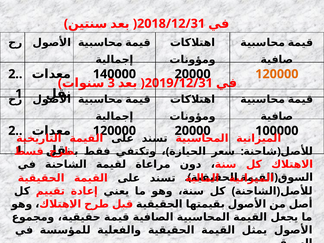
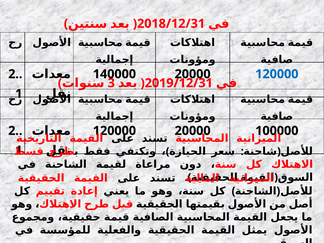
120000 colour: orange -> blue (277, 74)
